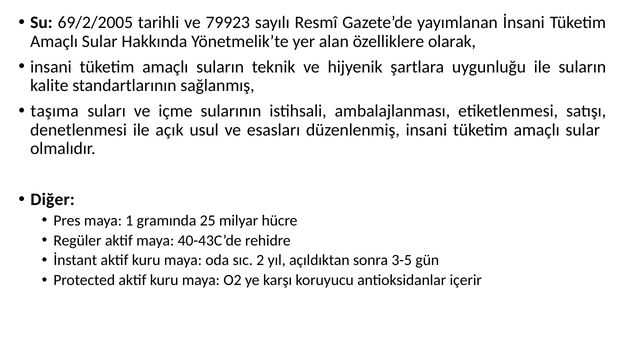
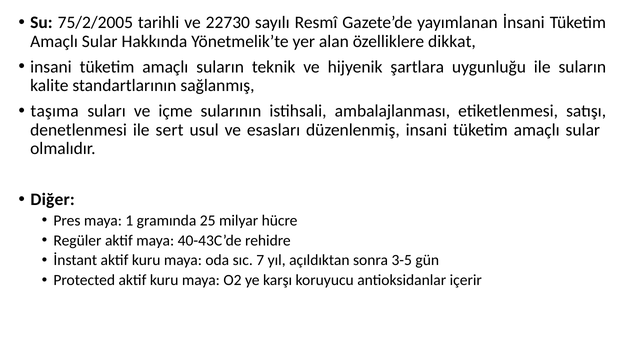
69/2/2005: 69/2/2005 -> 75/2/2005 (95, 23)
79923: 79923 -> 22730 (228, 23)
olarak: olarak -> dikkat (452, 41)
açık: açık -> sert (170, 130)
2: 2 -> 7 (260, 261)
